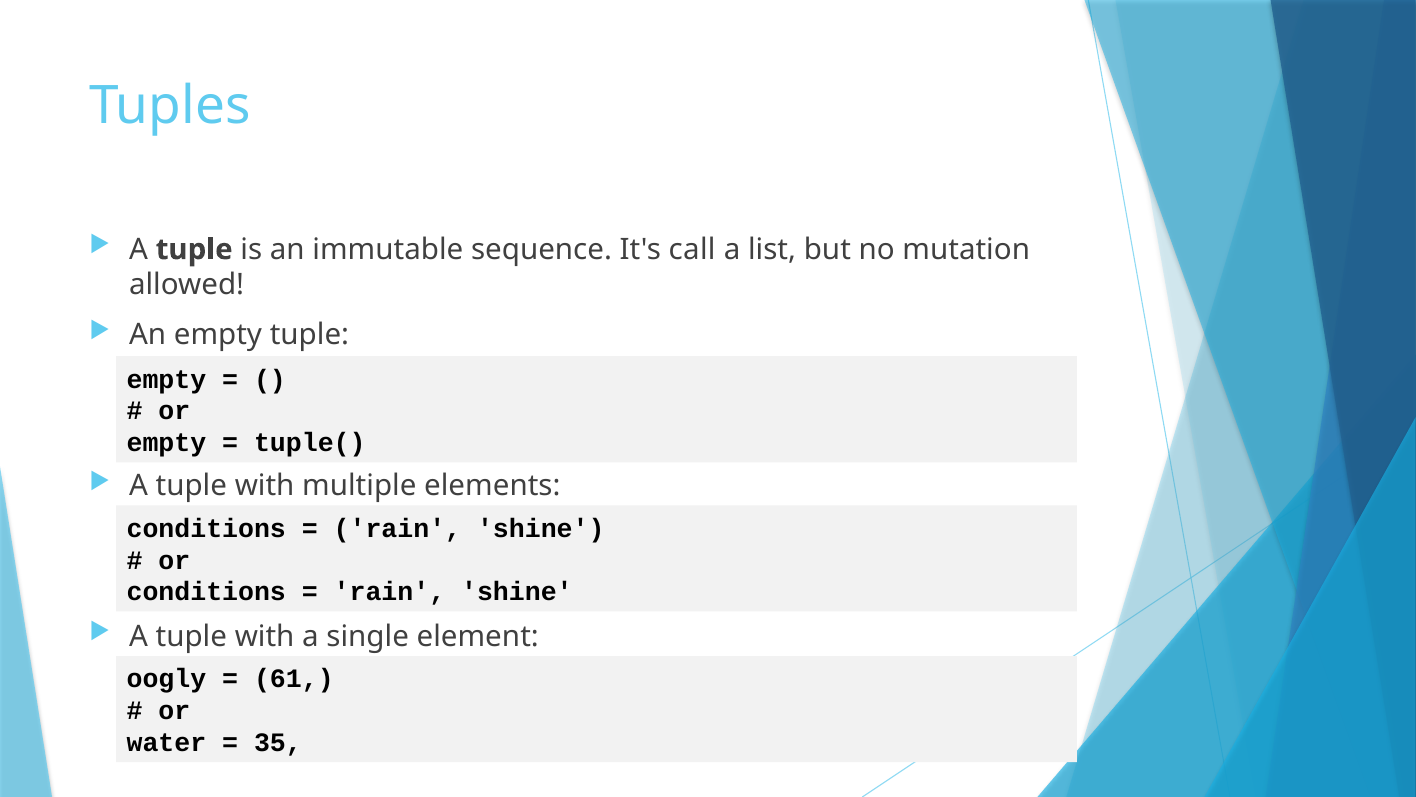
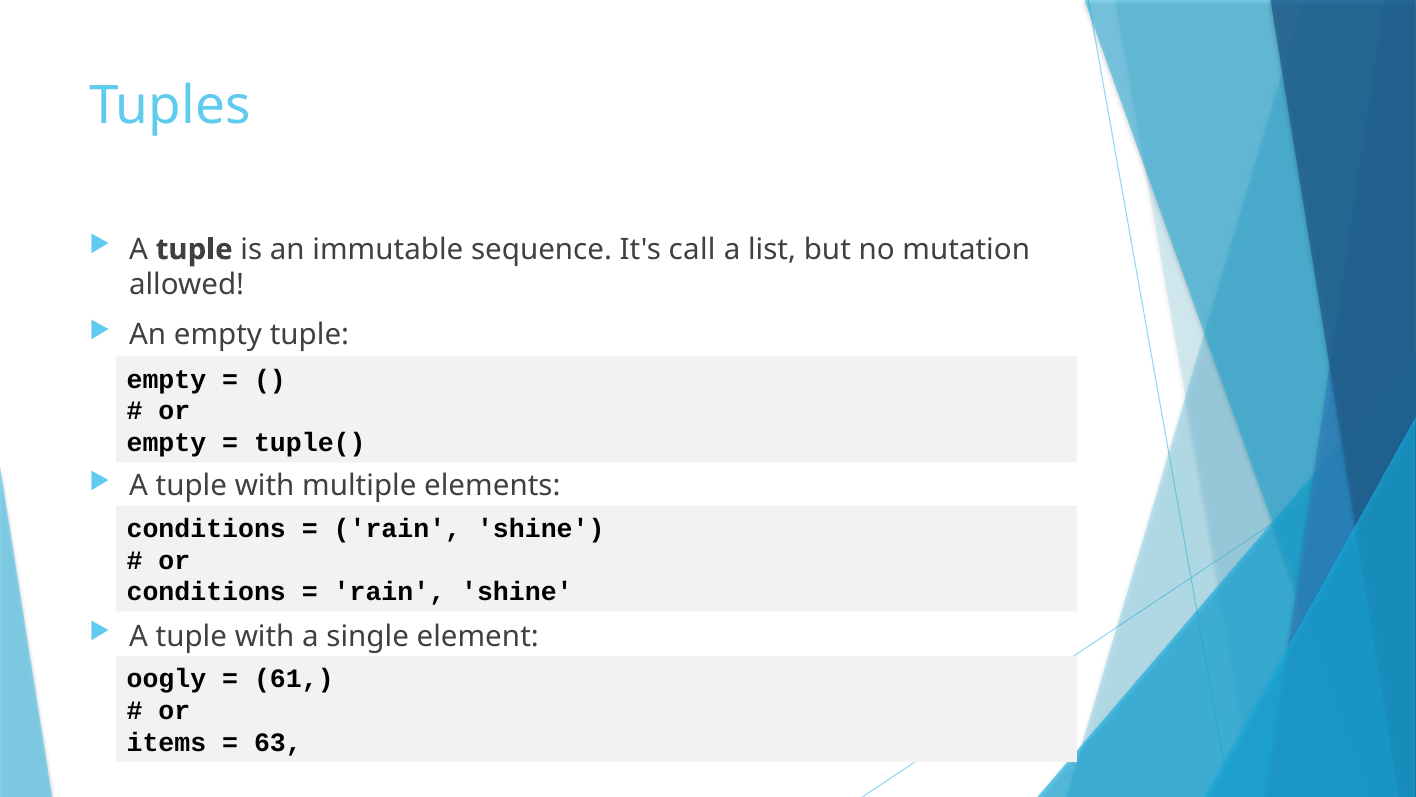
water: water -> items (166, 742)
35: 35 -> 63 (278, 742)
